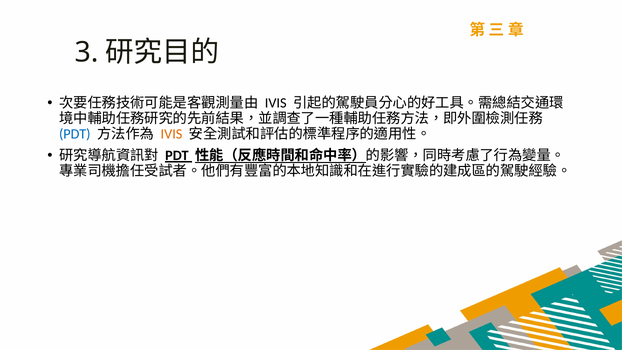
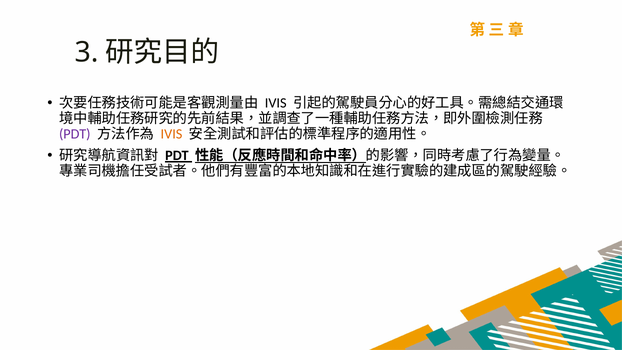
PDT colour: blue -> purple (75, 134)
